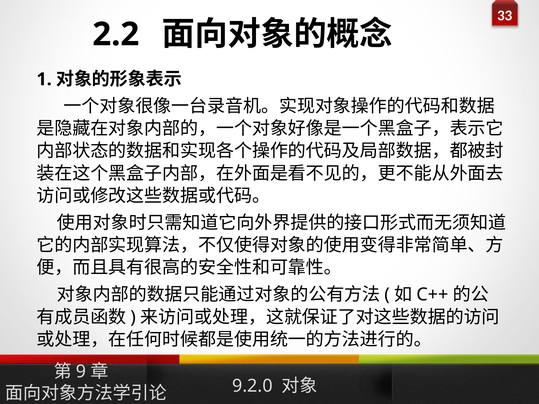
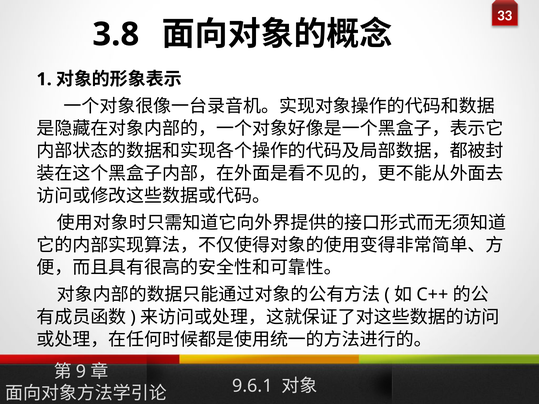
2.2: 2.2 -> 3.8 (116, 34)
9.2.0: 9.2.0 -> 9.6.1 (252, 386)
